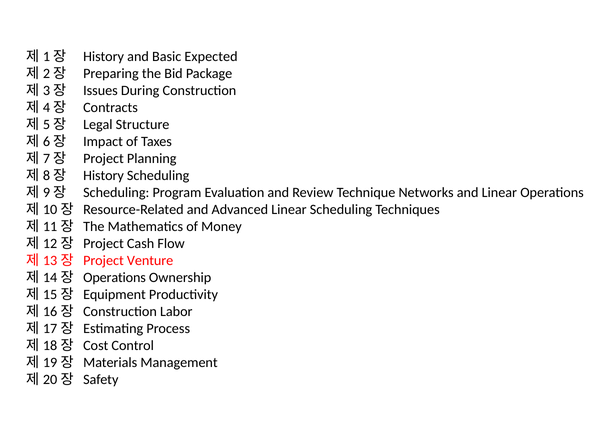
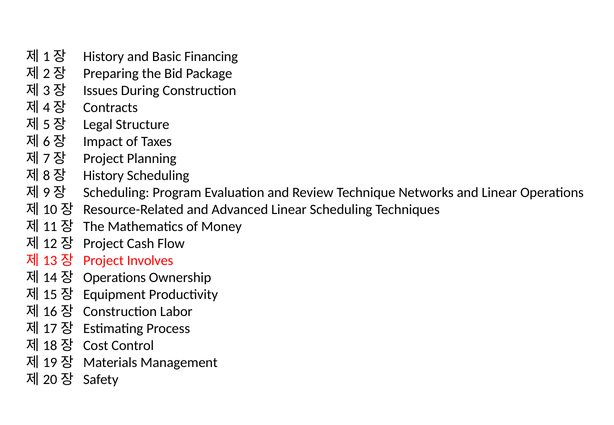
Expected: Expected -> Financing (211, 57)
Venture: Venture -> Involves (150, 261)
